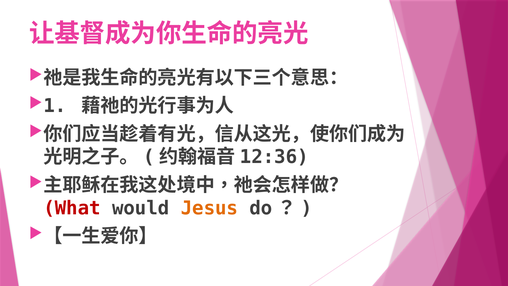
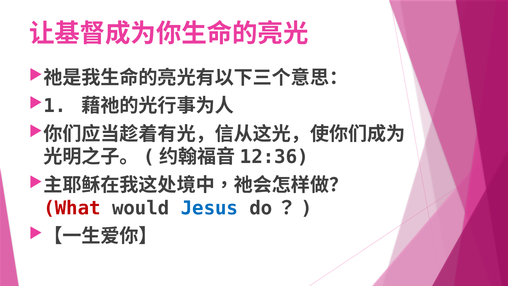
Jesus colour: orange -> blue (209, 208)
